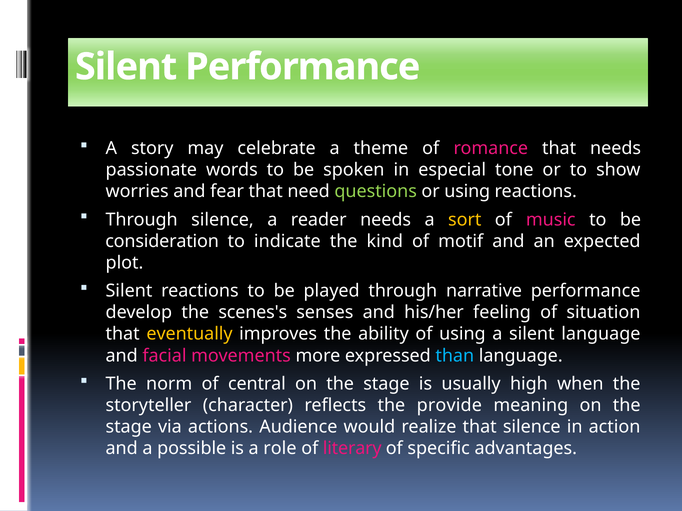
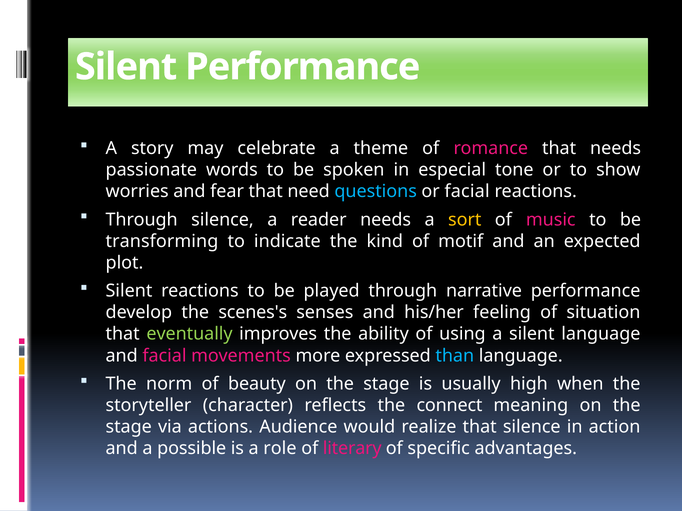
questions colour: light green -> light blue (376, 192)
or using: using -> facial (467, 192)
consideration: consideration -> transforming (162, 241)
eventually colour: yellow -> light green (190, 334)
central: central -> beauty (257, 384)
provide: provide -> connect (449, 406)
